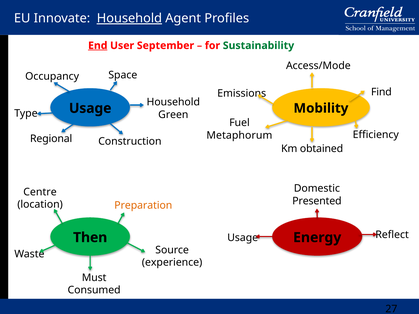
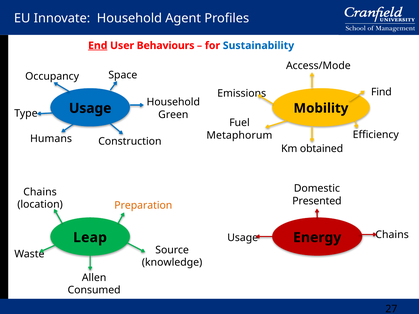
Household underline: present -> none (129, 18)
September: September -> Behaviours (166, 46)
Sustainability colour: green -> blue (259, 46)
Regional: Regional -> Humans (51, 139)
Centre: Centre -> Chains (40, 192)
Reflect: Reflect -> Chains (392, 235)
Then: Then -> Leap (90, 238)
experience: experience -> knowledge (172, 263)
Must: Must -> Allen (94, 278)
